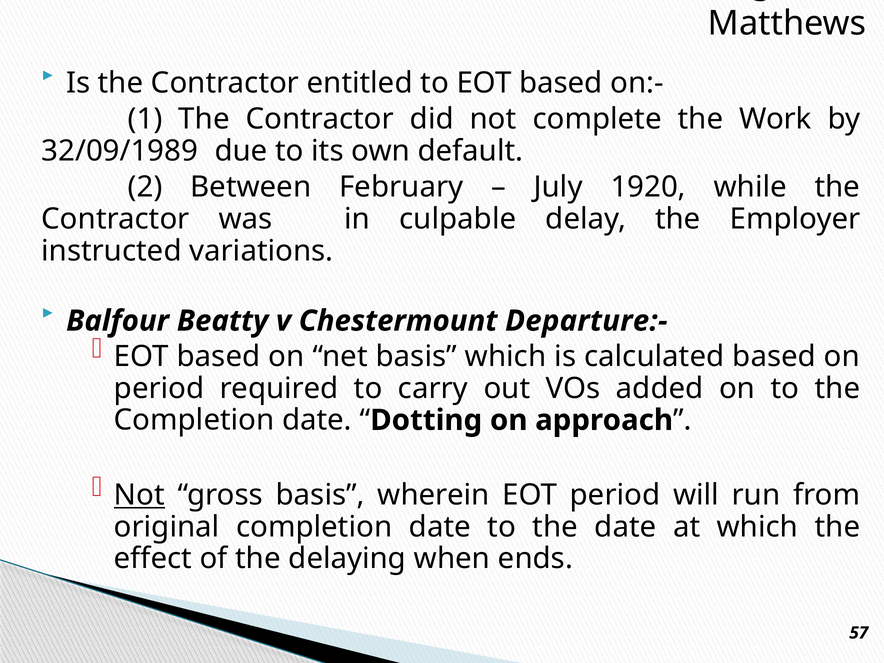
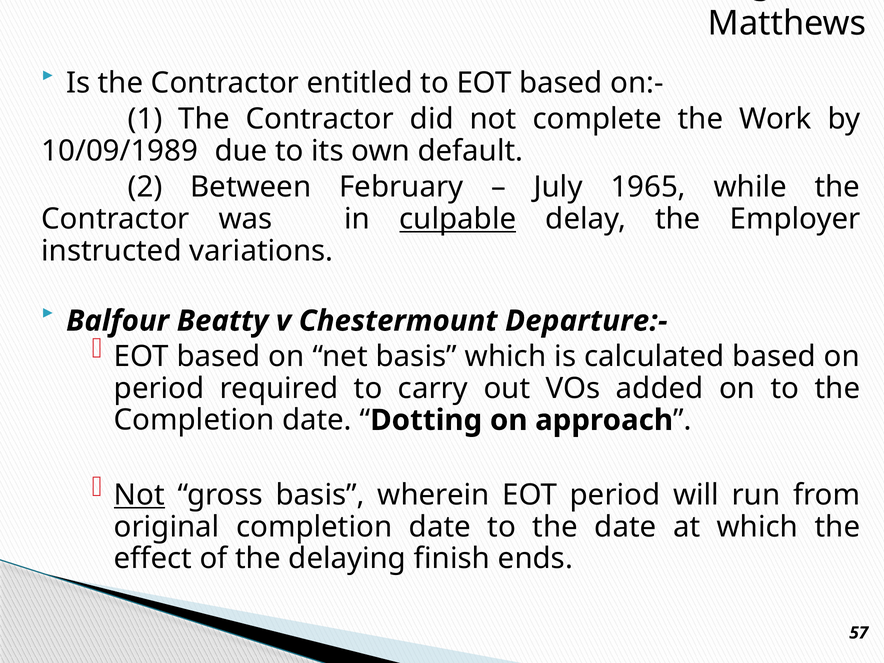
32/09/1989: 32/09/1989 -> 10/09/1989 (120, 151)
1920: 1920 -> 1965 (648, 187)
culpable underline: none -> present (458, 219)
when: when -> finish (452, 559)
